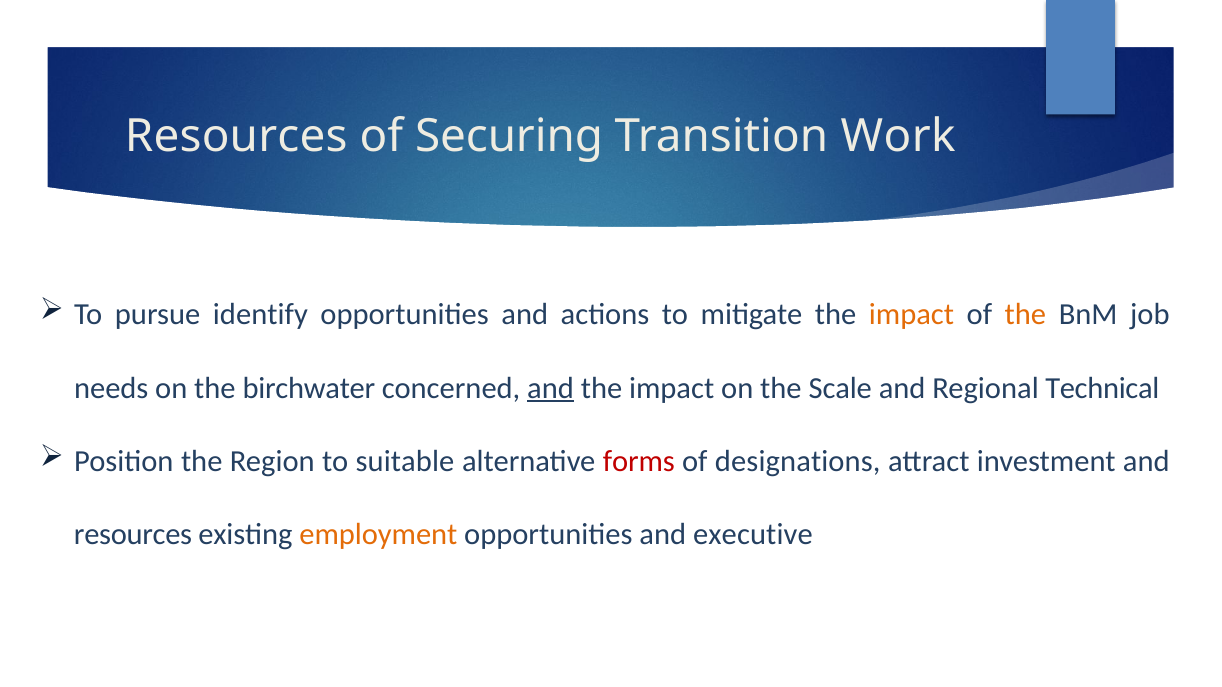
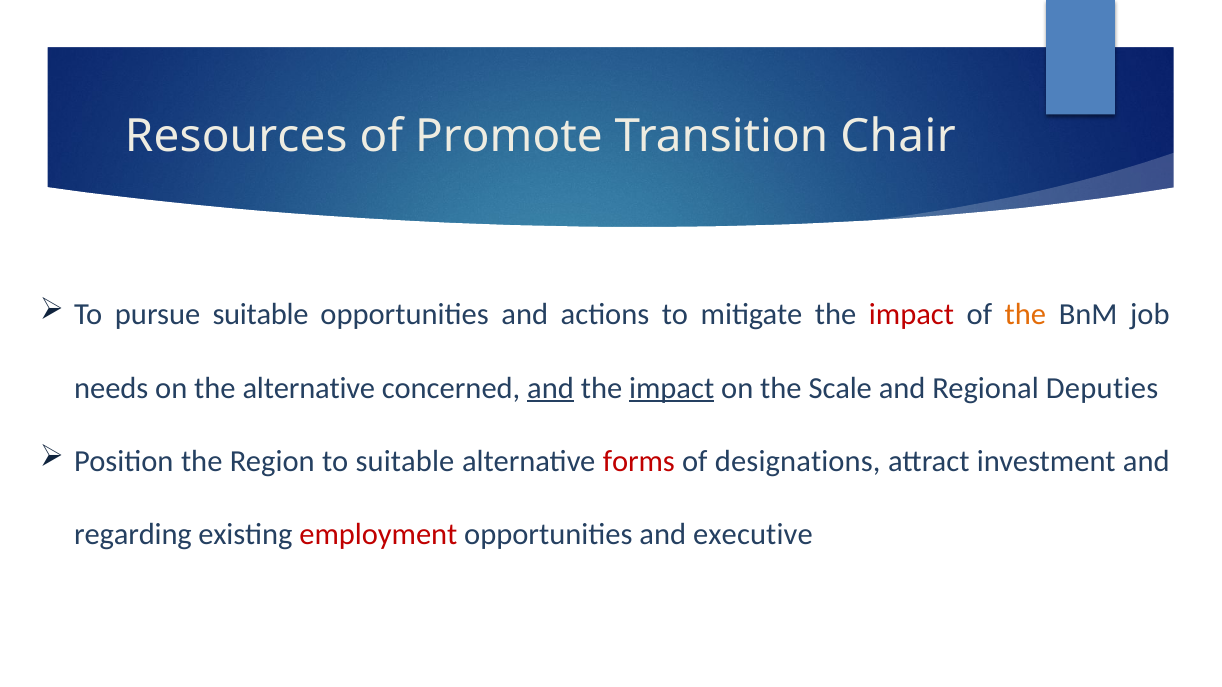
Securing: Securing -> Promote (509, 136)
Work: Work -> Chair (898, 136)
pursue identify: identify -> suitable (261, 315)
impact colour: orange -> red (912, 315)
the birchwater: birchwater -> alternative (309, 388)
impact underline: none -> present (672, 388)
Technical: Technical -> Deputies (1102, 388)
resources: resources -> regarding (133, 535)
employment colour: orange -> red (378, 535)
